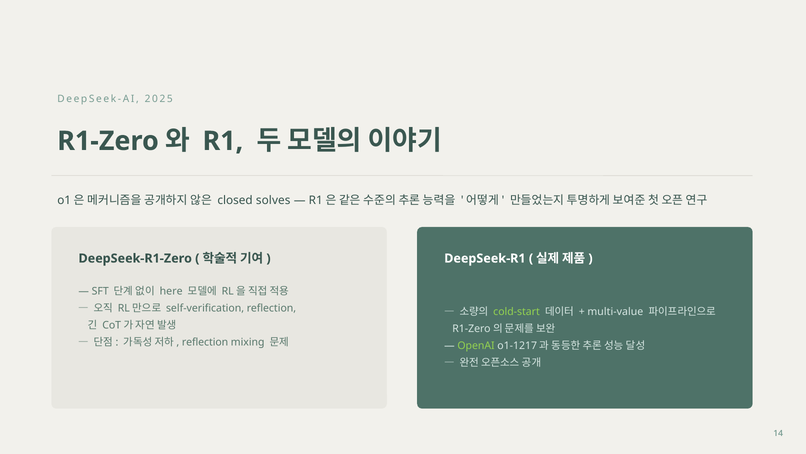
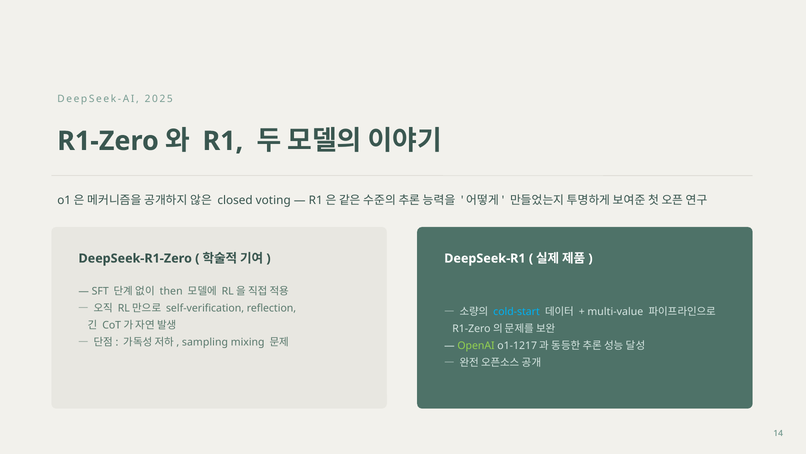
solves: solves -> voting (273, 200)
here: here -> then (171, 291)
cold-start colour: light green -> light blue (517, 311)
reflection: reflection -> sampling (205, 342)
